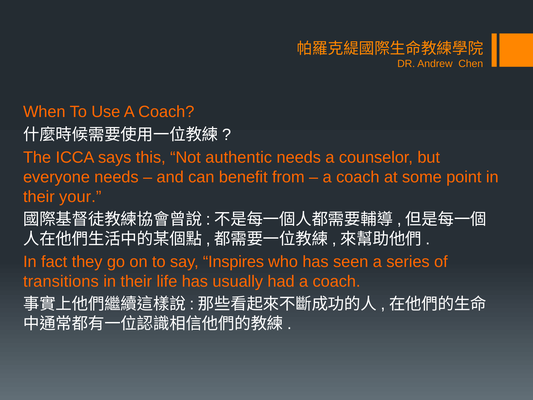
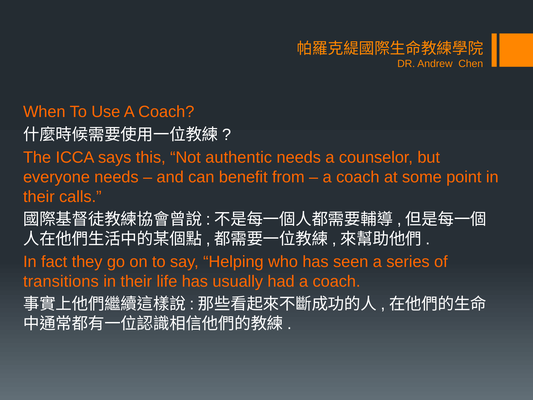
your: your -> calls (80, 197)
Inspires: Inspires -> Helping (233, 262)
